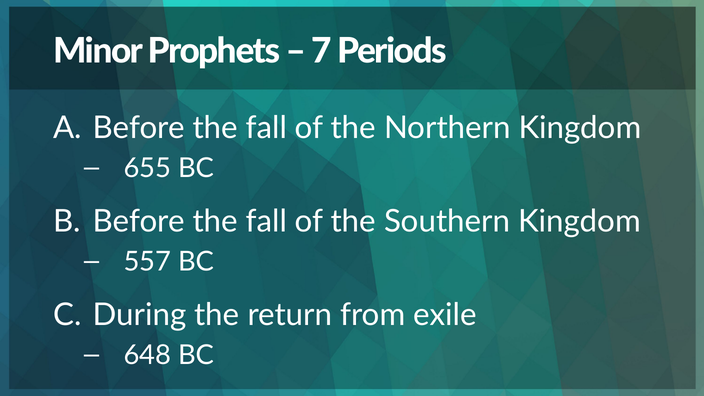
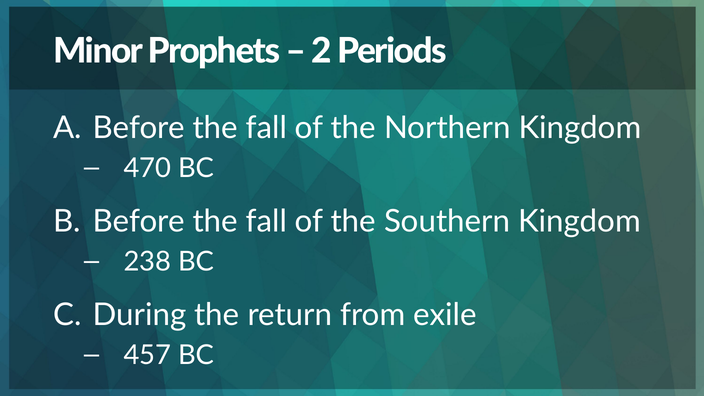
7: 7 -> 2 (322, 51)
655: 655 -> 470 (147, 168)
557: 557 -> 238 (147, 262)
648: 648 -> 457 (147, 355)
